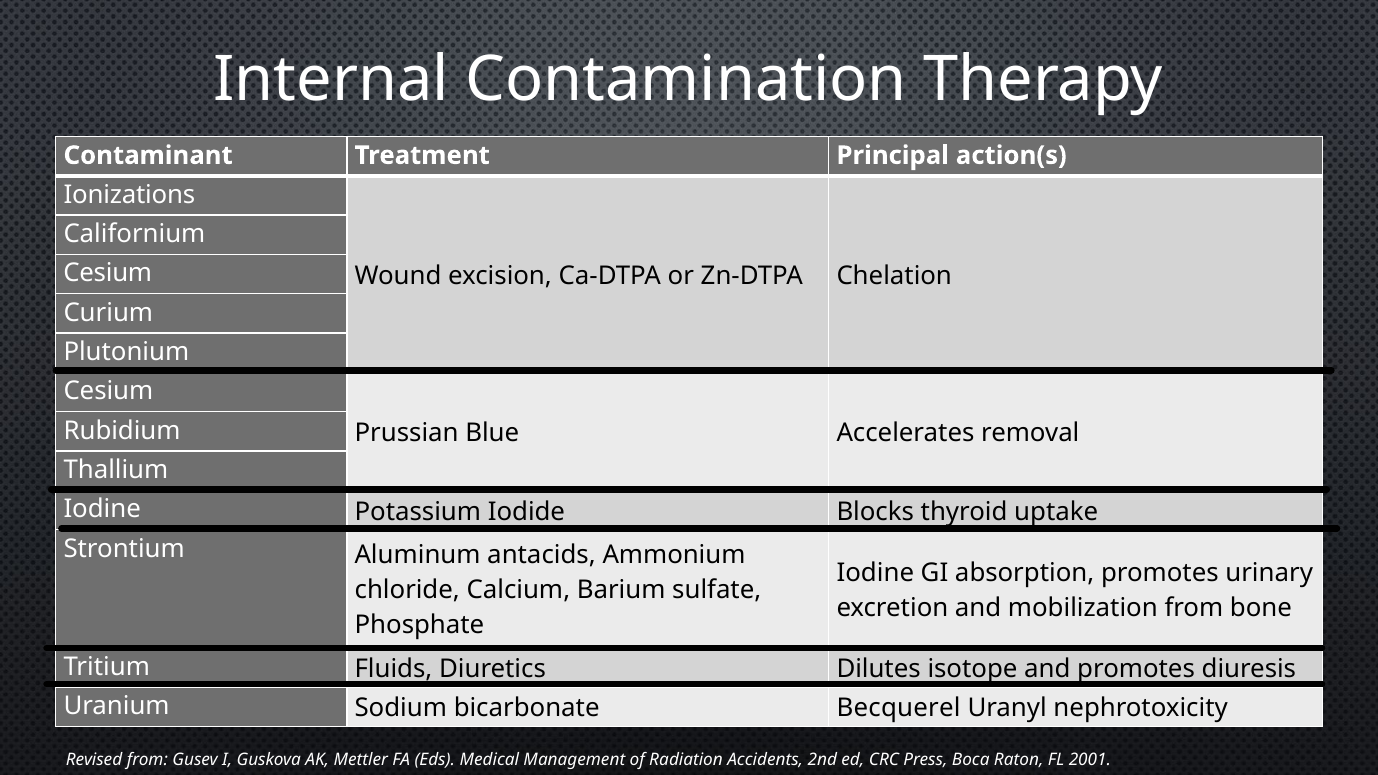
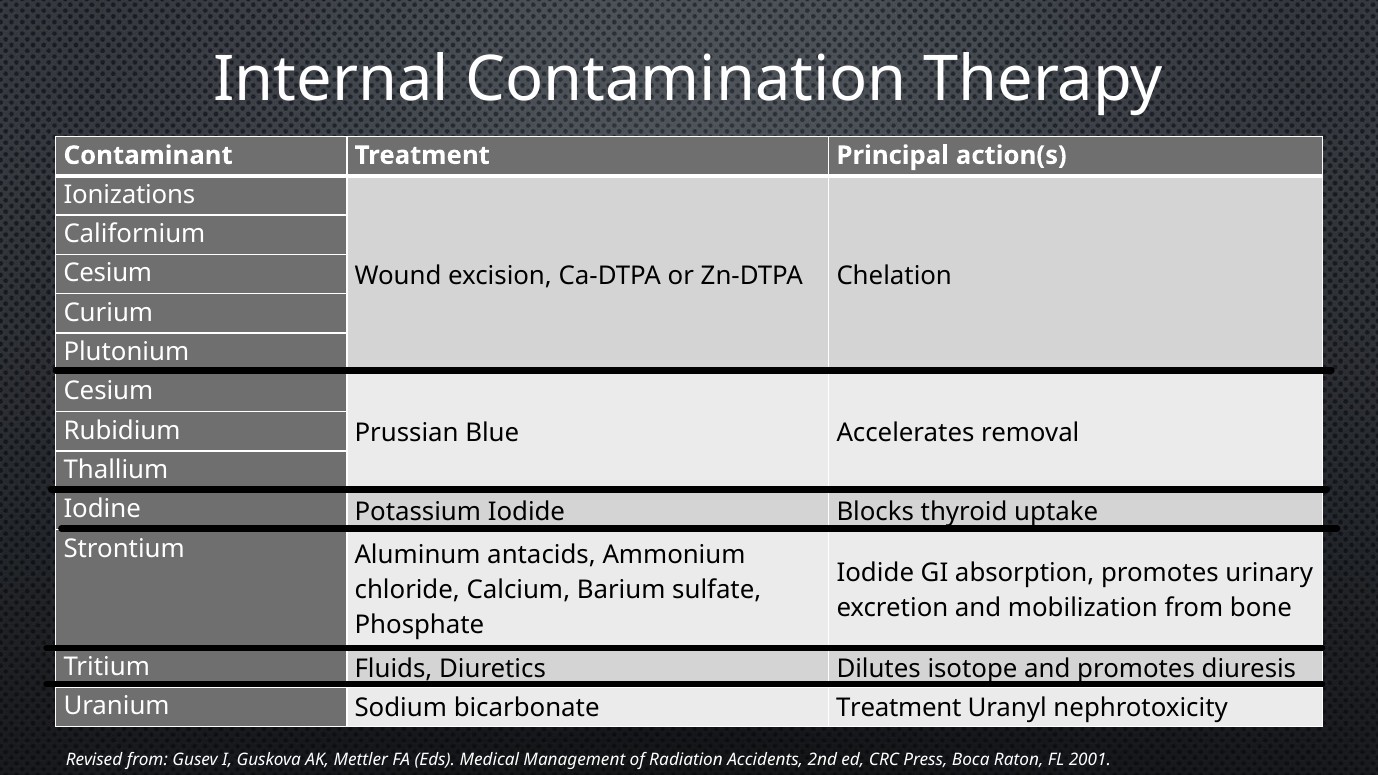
Iodine: Iodine -> Iodide (875, 573)
bicarbonate Becquerel: Becquerel -> Treatment (899, 708)
